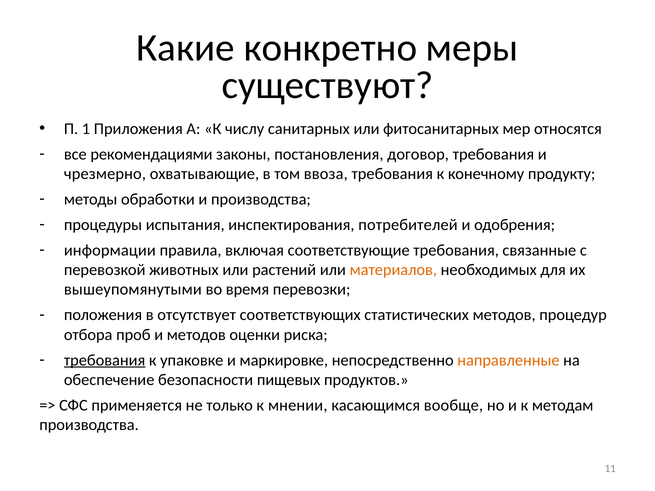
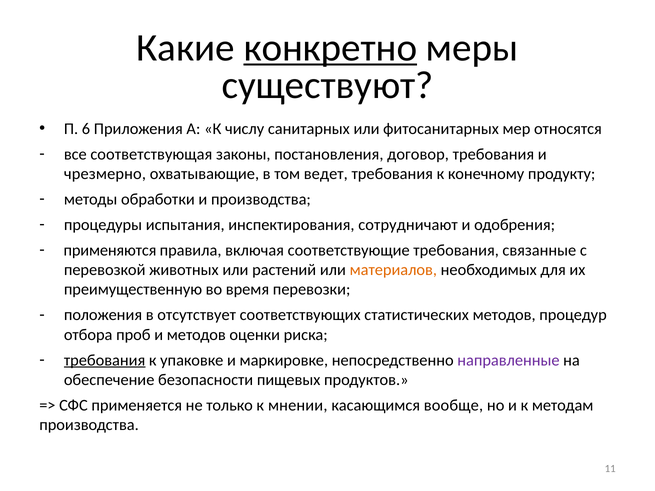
конкретно underline: none -> present (330, 48)
1: 1 -> 6 (86, 129)
рекомендациями: рекомендациями -> соответствующая (151, 154)
ввоза: ввоза -> ведет (326, 174)
потребителей: потребителей -> сотрудничают (408, 225)
информации: информации -> применяются (110, 250)
вышеупомянутыми: вышеупомянутыми -> преимущественную (133, 290)
направленные colour: orange -> purple (508, 360)
